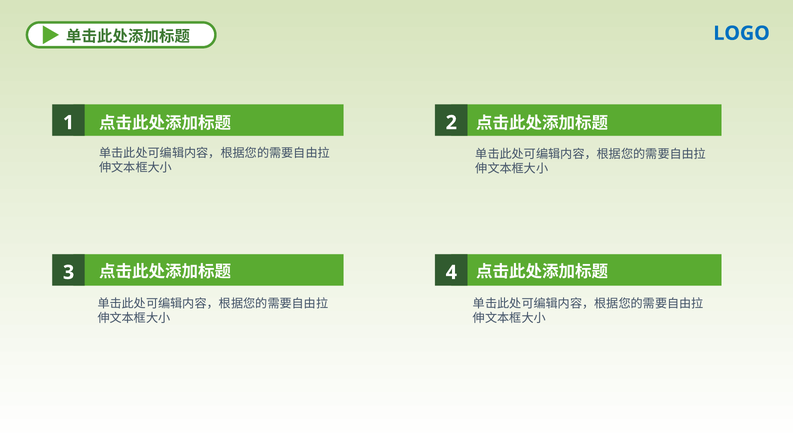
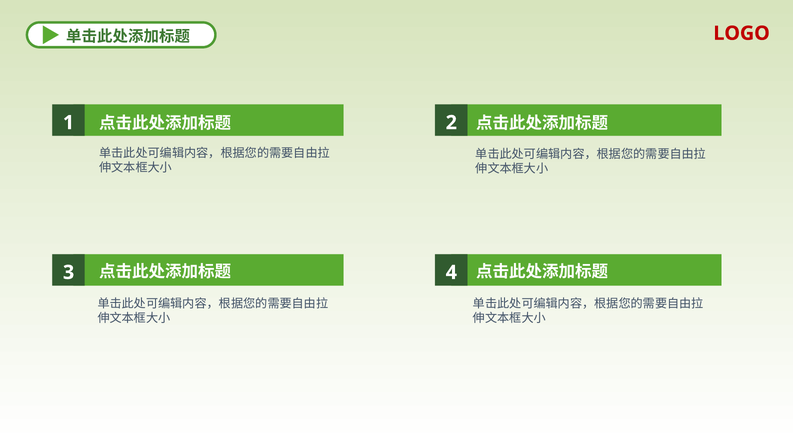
LOGO colour: blue -> red (742, 33)
